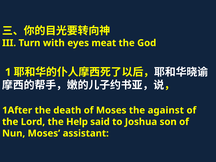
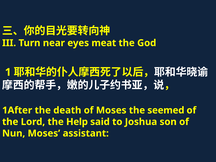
with: with -> near (54, 43)
against: against -> seemed (166, 110)
